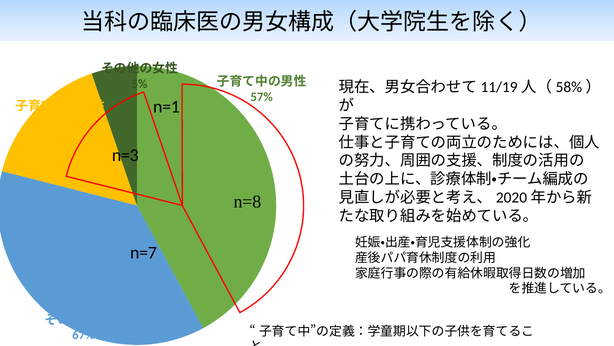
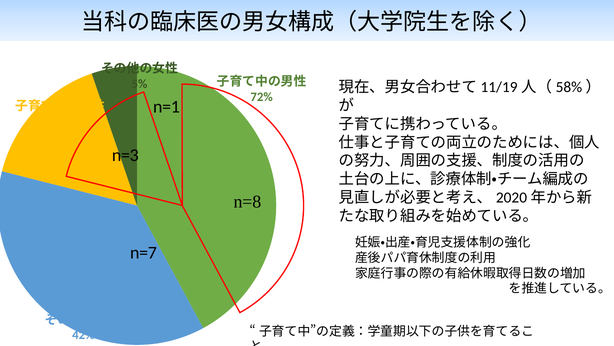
57%: 57% -> 72% (262, 97)
67%: 67% -> 42% (83, 335)
